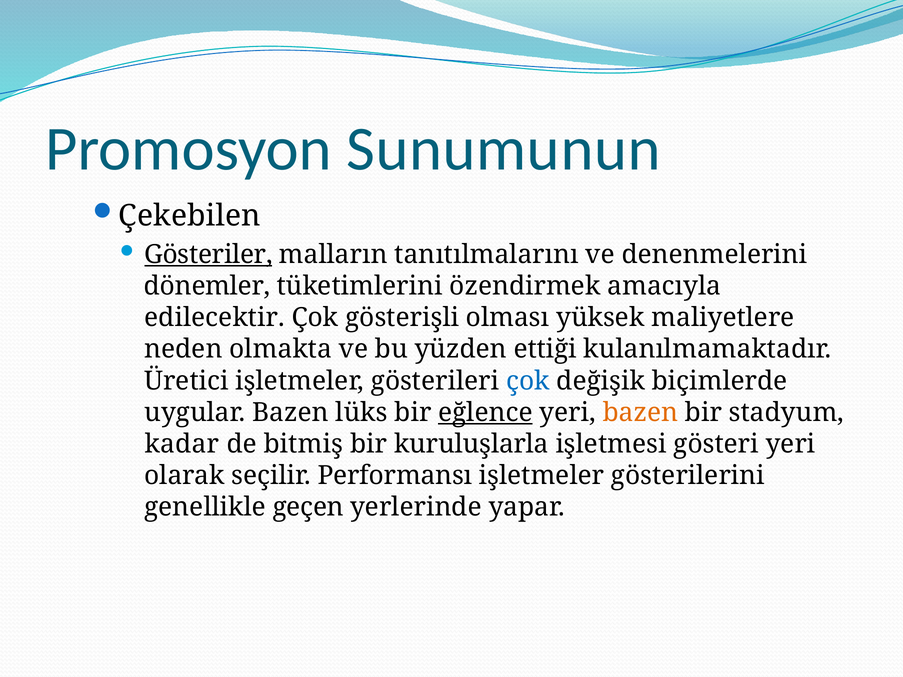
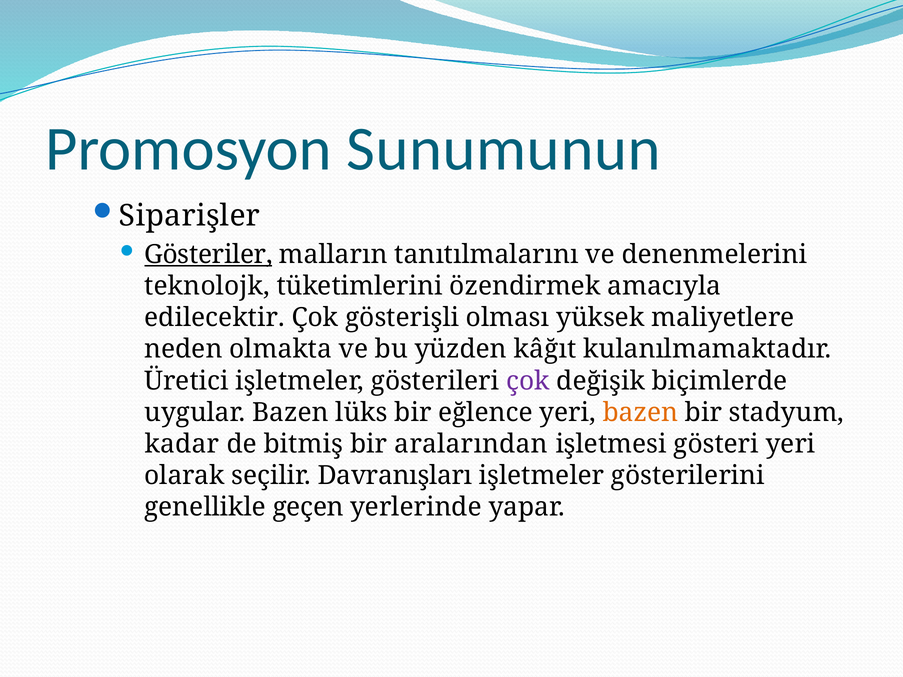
Çekebilen: Çekebilen -> Siparişler (190, 216)
dönemler: dönemler -> teknolojk (207, 286)
ettiği: ettiği -> kâğıt (545, 349)
çok colour: blue -> purple (528, 381)
eğlence underline: present -> none (485, 413)
kuruluşlarla: kuruluşlarla -> aralarından (471, 444)
Performansı: Performansı -> Davranışları (395, 476)
